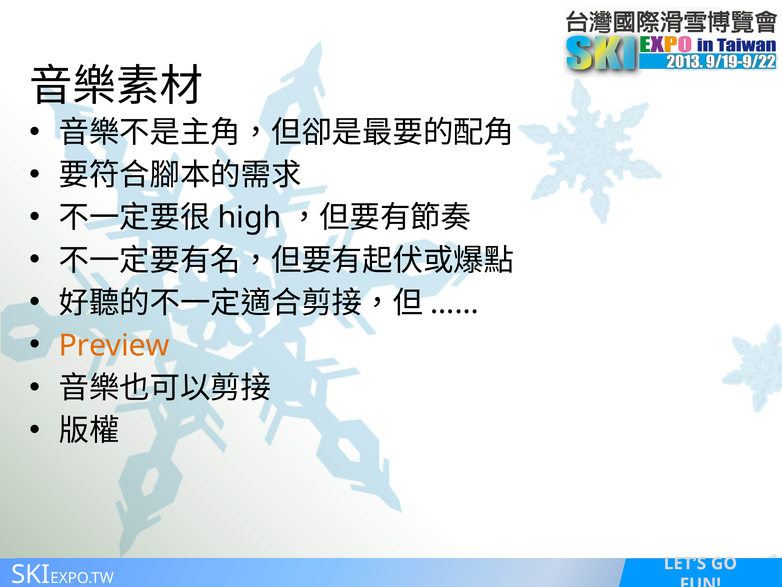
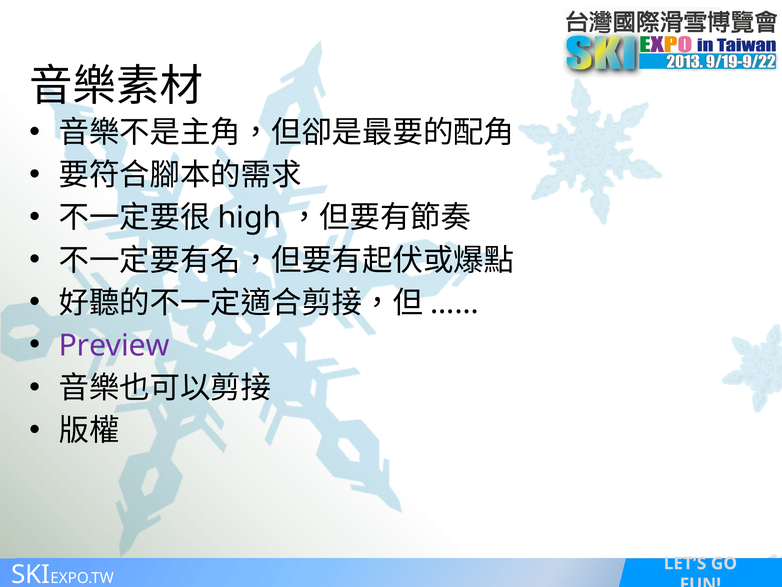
Preview colour: orange -> purple (114, 345)
